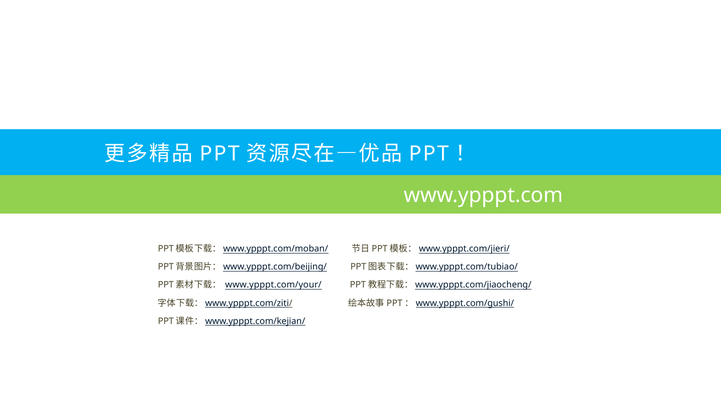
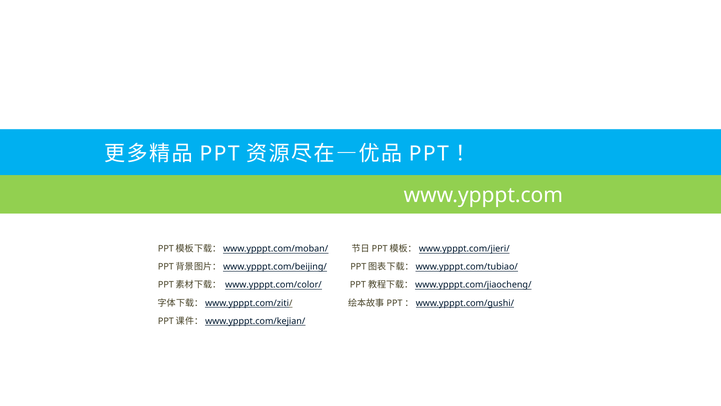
www.ypppt.com/your/: www.ypppt.com/your/ -> www.ypppt.com/color/ (273, 285)
